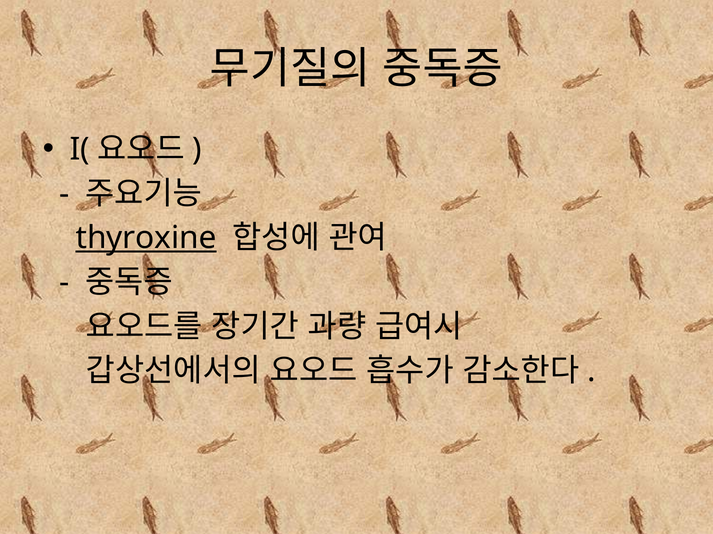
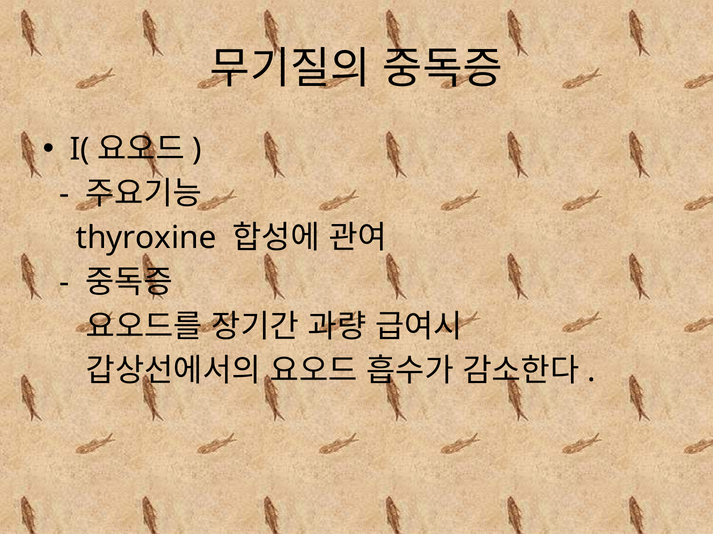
thyroxine underline: present -> none (146, 238)
